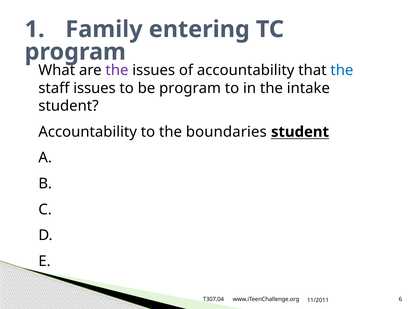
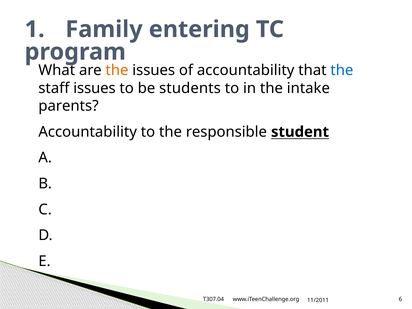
the colour: purple -> orange (117, 70)
be program: program -> students (190, 88)
student: student -> parents (69, 106)
boundaries: boundaries -> responsible (226, 132)
